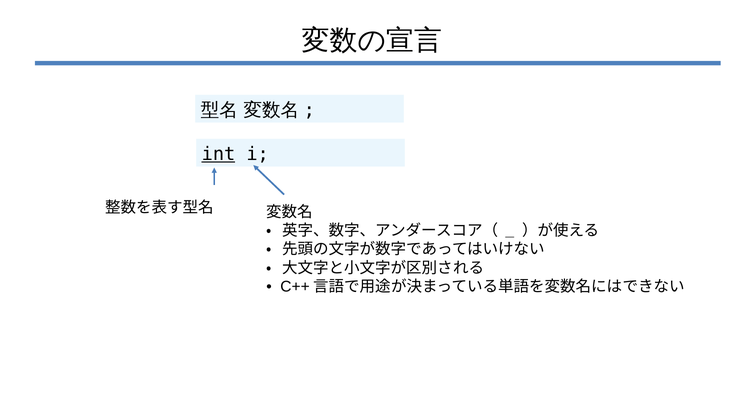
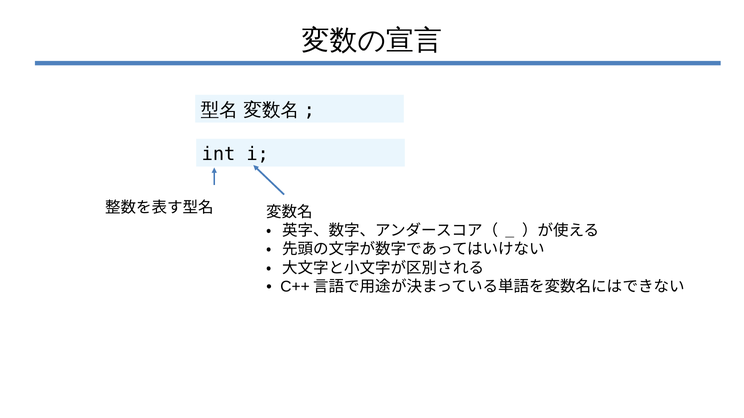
int underline: present -> none (218, 154)
